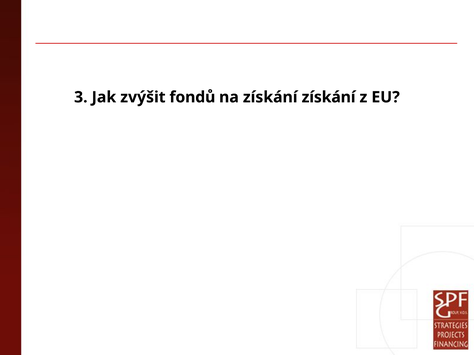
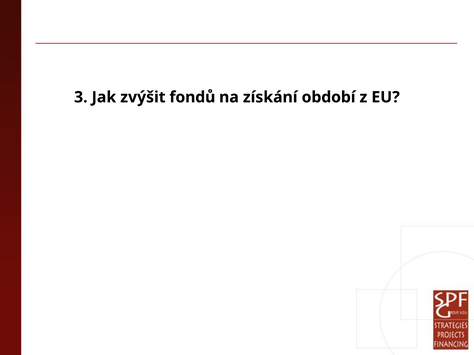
získání získání: získání -> období (329, 97)
